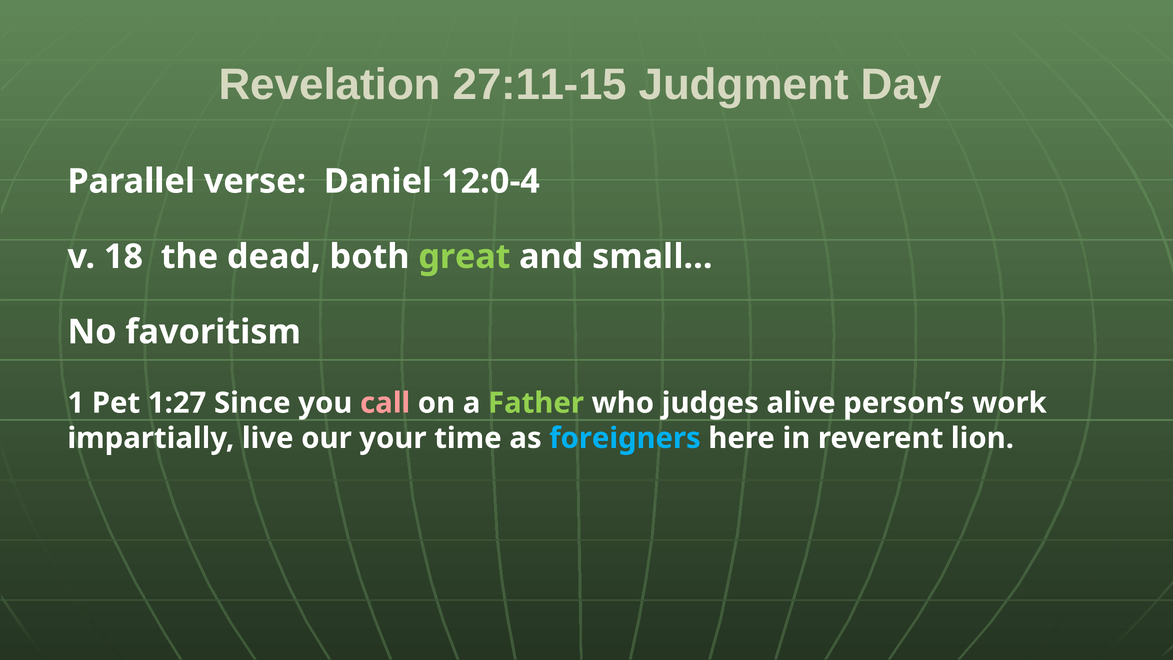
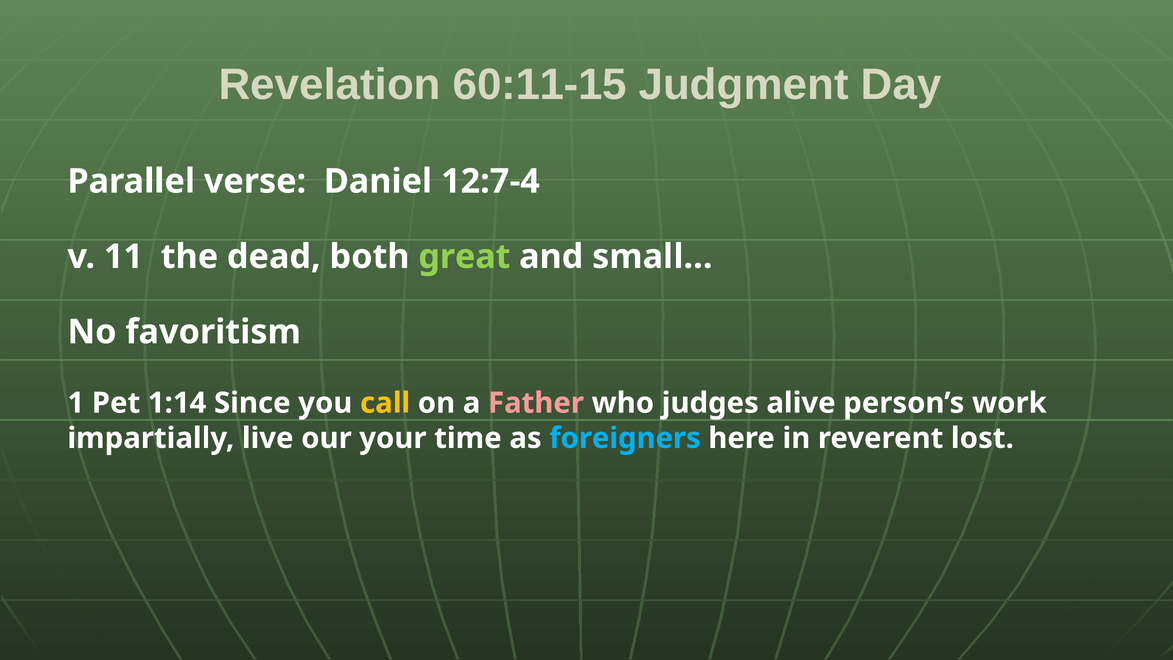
27:11-15: 27:11-15 -> 60:11-15 (540, 85)
12:0-4: 12:0-4 -> 12:7-4 (490, 181)
18: 18 -> 11 (123, 257)
1:27: 1:27 -> 1:14 (177, 403)
call colour: pink -> yellow (385, 403)
Father colour: light green -> pink (536, 403)
lion: lion -> lost (982, 438)
